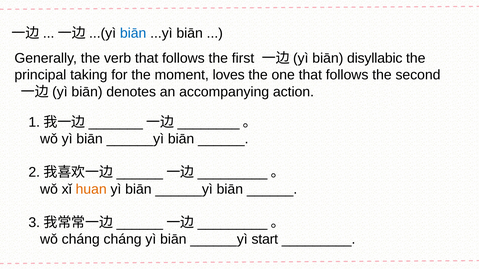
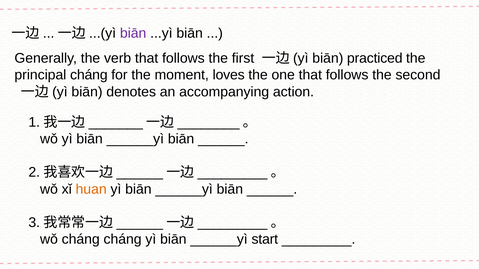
biān colour: blue -> purple (133, 33)
disyllabic: disyllabic -> practiced (375, 58)
principal taking: taking -> cháng (89, 75)
